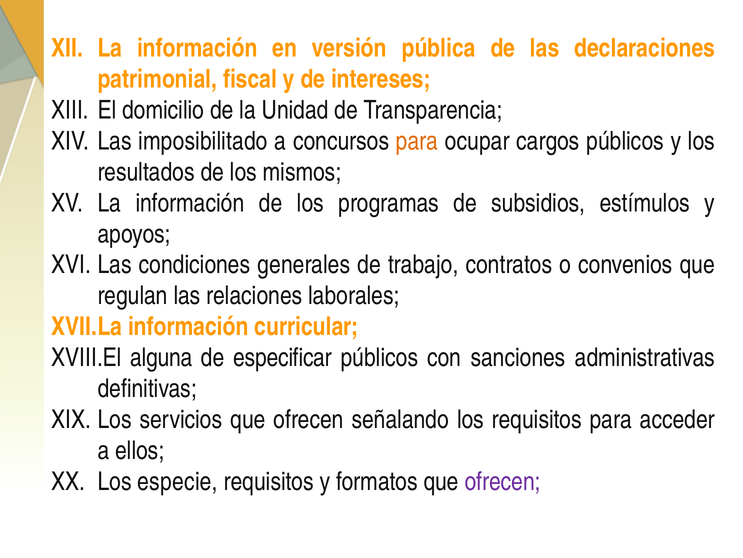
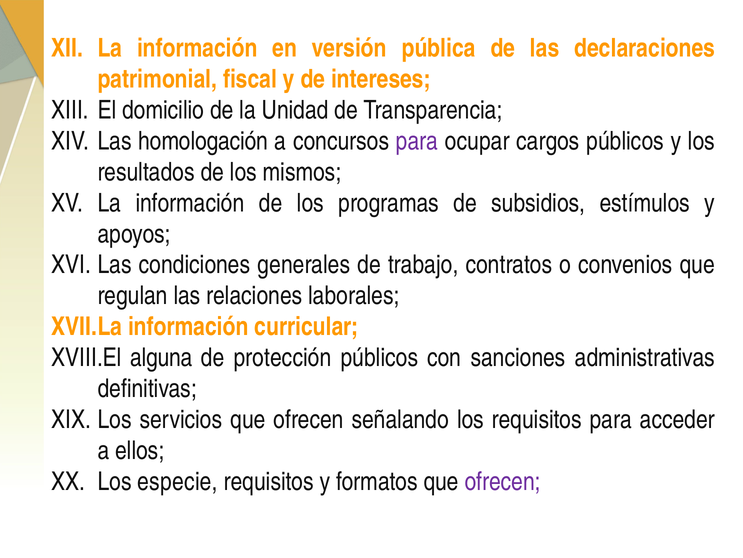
imposibilitado: imposibilitado -> homologación (203, 141)
para colour: orange -> purple (417, 141)
especificar: especificar -> protección (282, 357)
